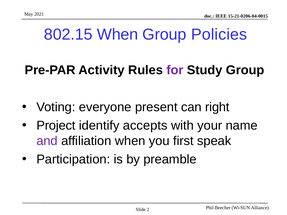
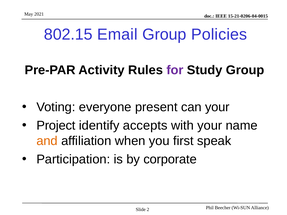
802.15 When: When -> Email (117, 34)
can right: right -> your (217, 107)
and colour: purple -> orange (47, 141)
preamble: preamble -> corporate (170, 160)
